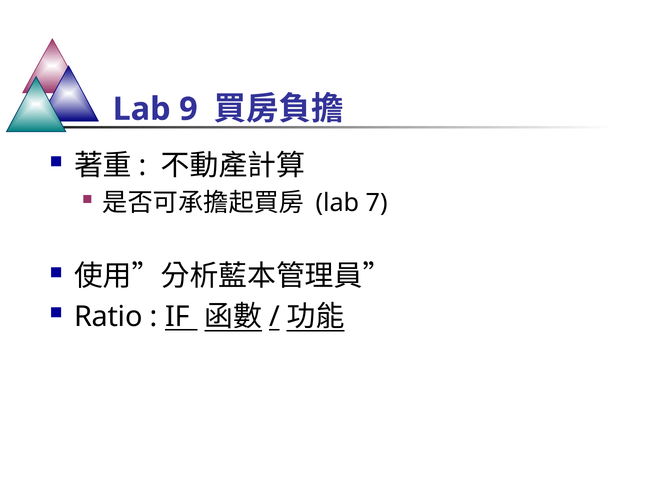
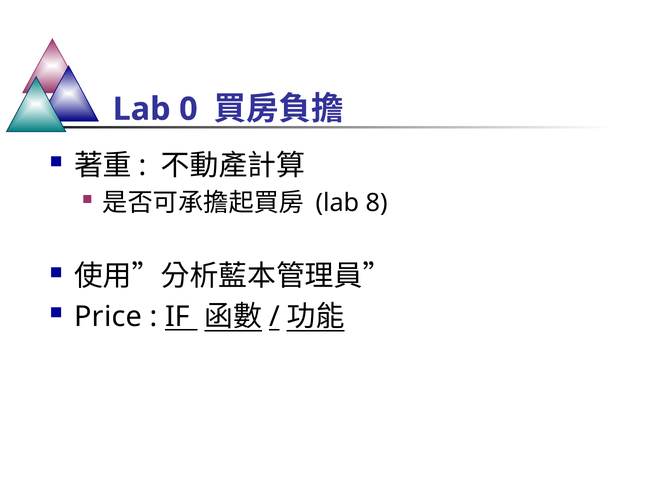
9: 9 -> 0 (188, 109)
7: 7 -> 8 (377, 203)
Ratio: Ratio -> Price (108, 317)
